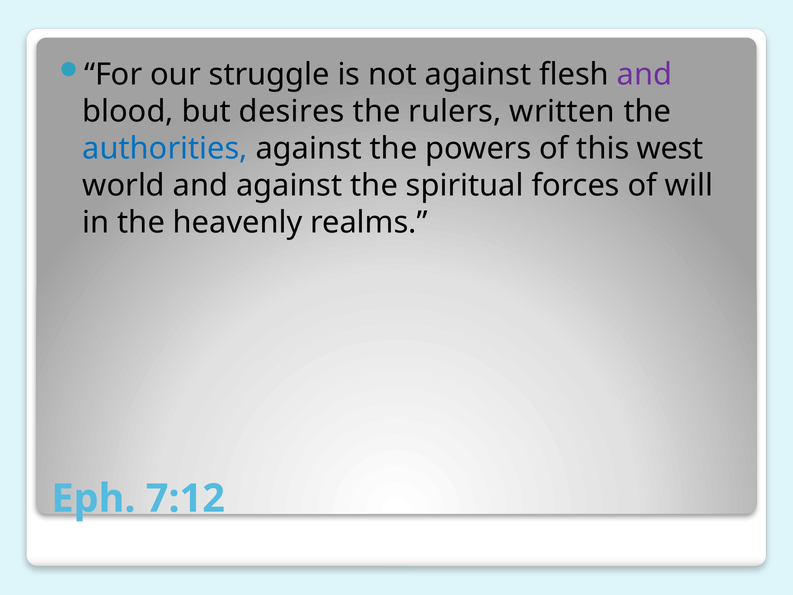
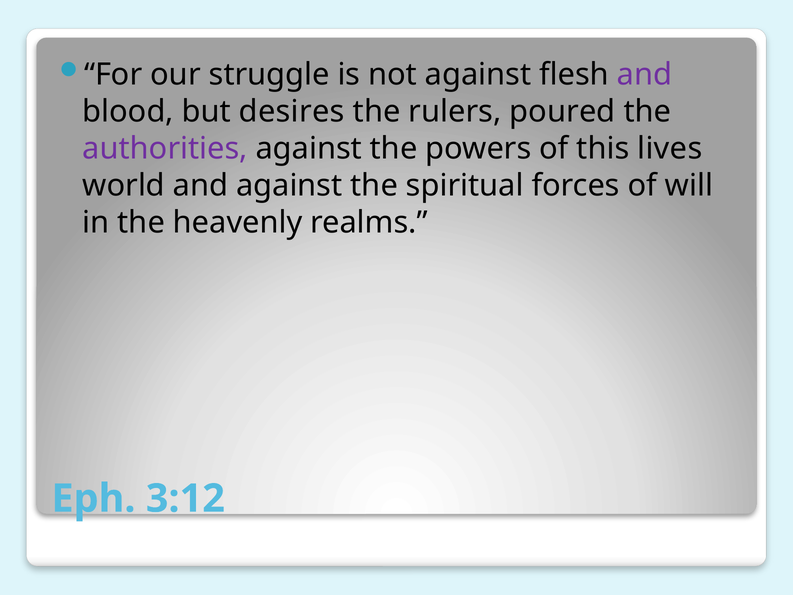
written: written -> poured (562, 112)
authorities colour: blue -> purple (165, 149)
west: west -> lives (670, 149)
7:12: 7:12 -> 3:12 (185, 498)
